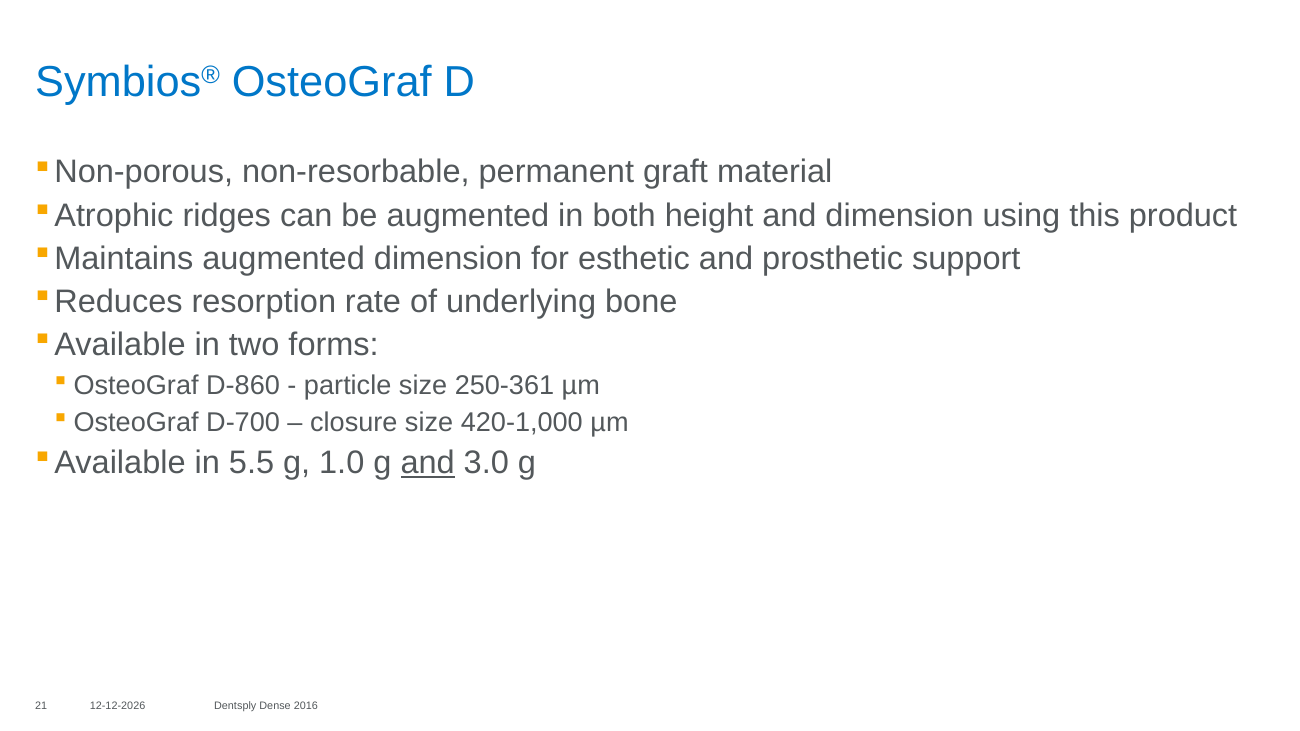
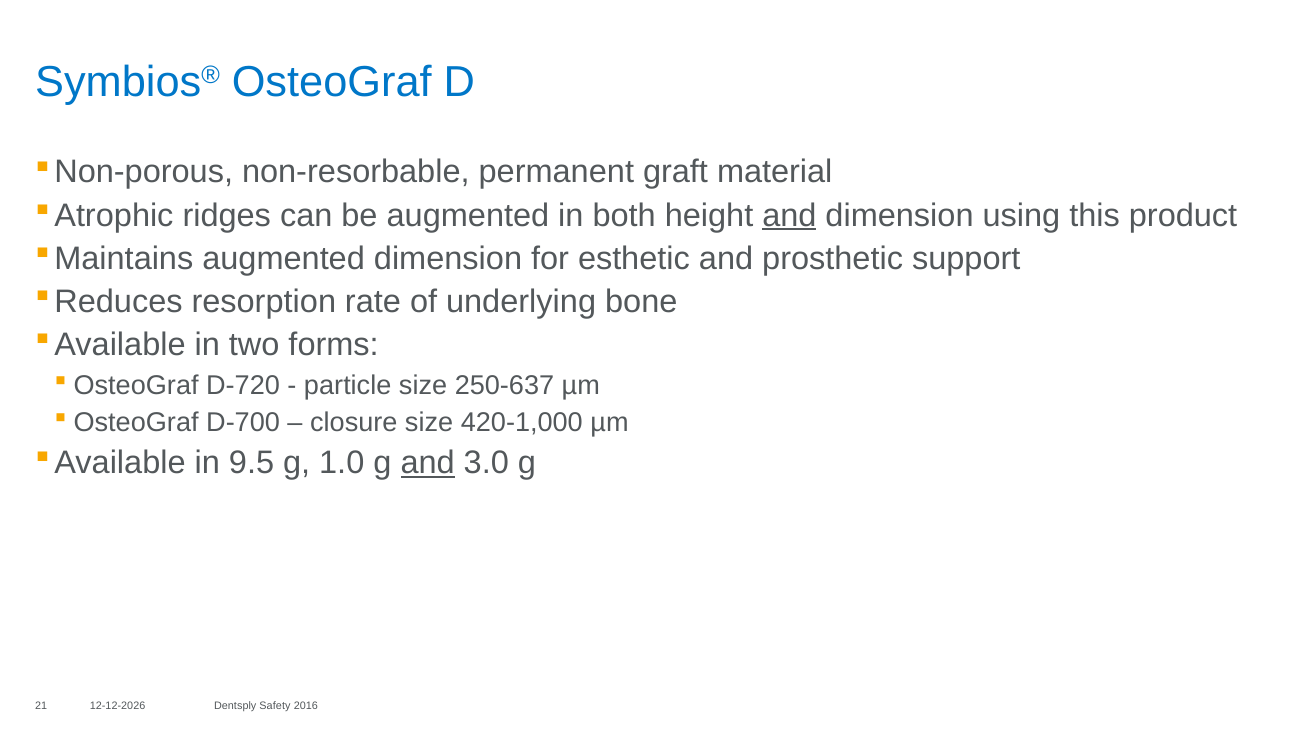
and underline: none -> present (789, 215)
D-860: D-860 -> D-720 (243, 386)
250-361: 250-361 -> 250-637 (504, 386)
5.5: 5.5 -> 9.5 (252, 463)
Dense: Dense -> Safety (275, 706)
